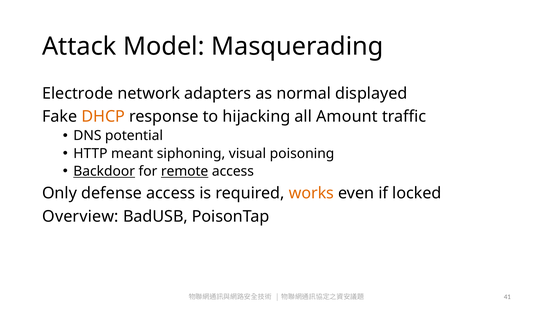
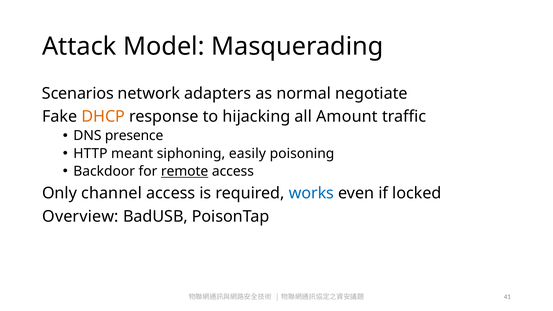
Electrode: Electrode -> Scenarios (78, 93)
displayed: displayed -> negotiate (371, 93)
potential: potential -> presence (134, 136)
visual: visual -> easily (247, 154)
Backdoor underline: present -> none (104, 171)
defense: defense -> channel (112, 193)
works colour: orange -> blue (311, 193)
